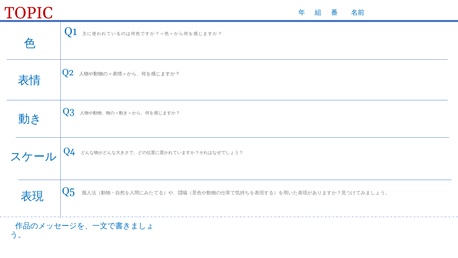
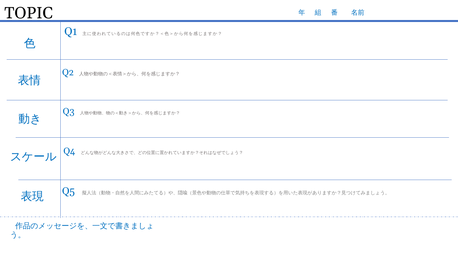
TOPIC colour: red -> black (29, 13)
